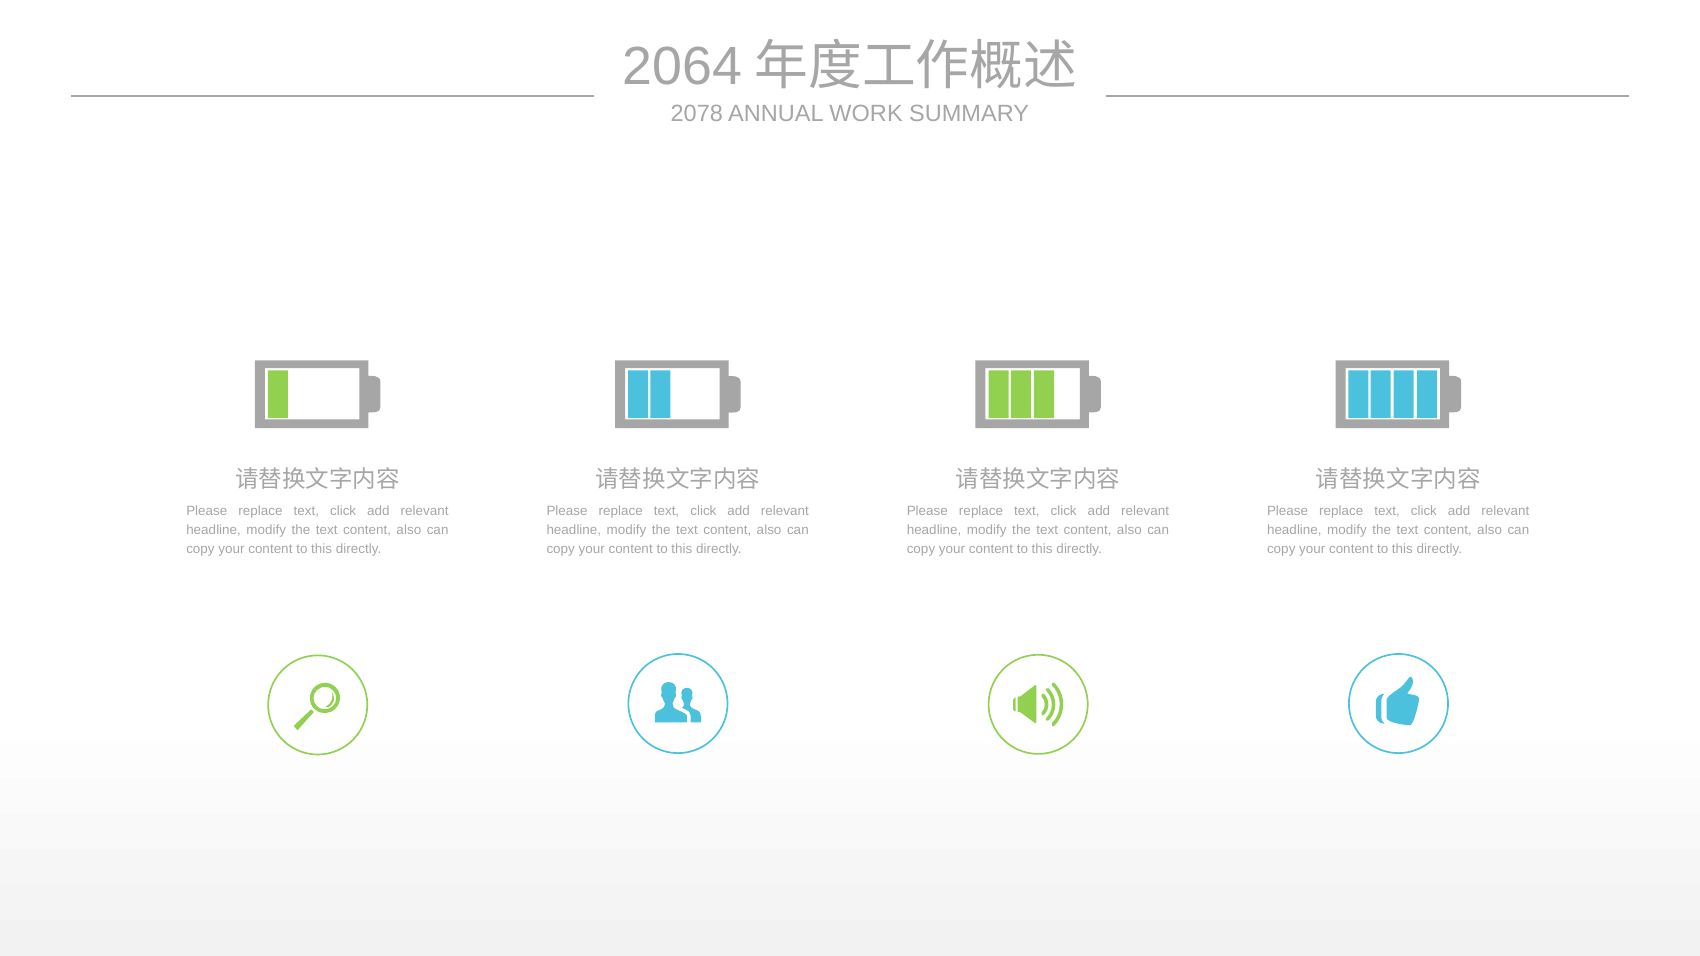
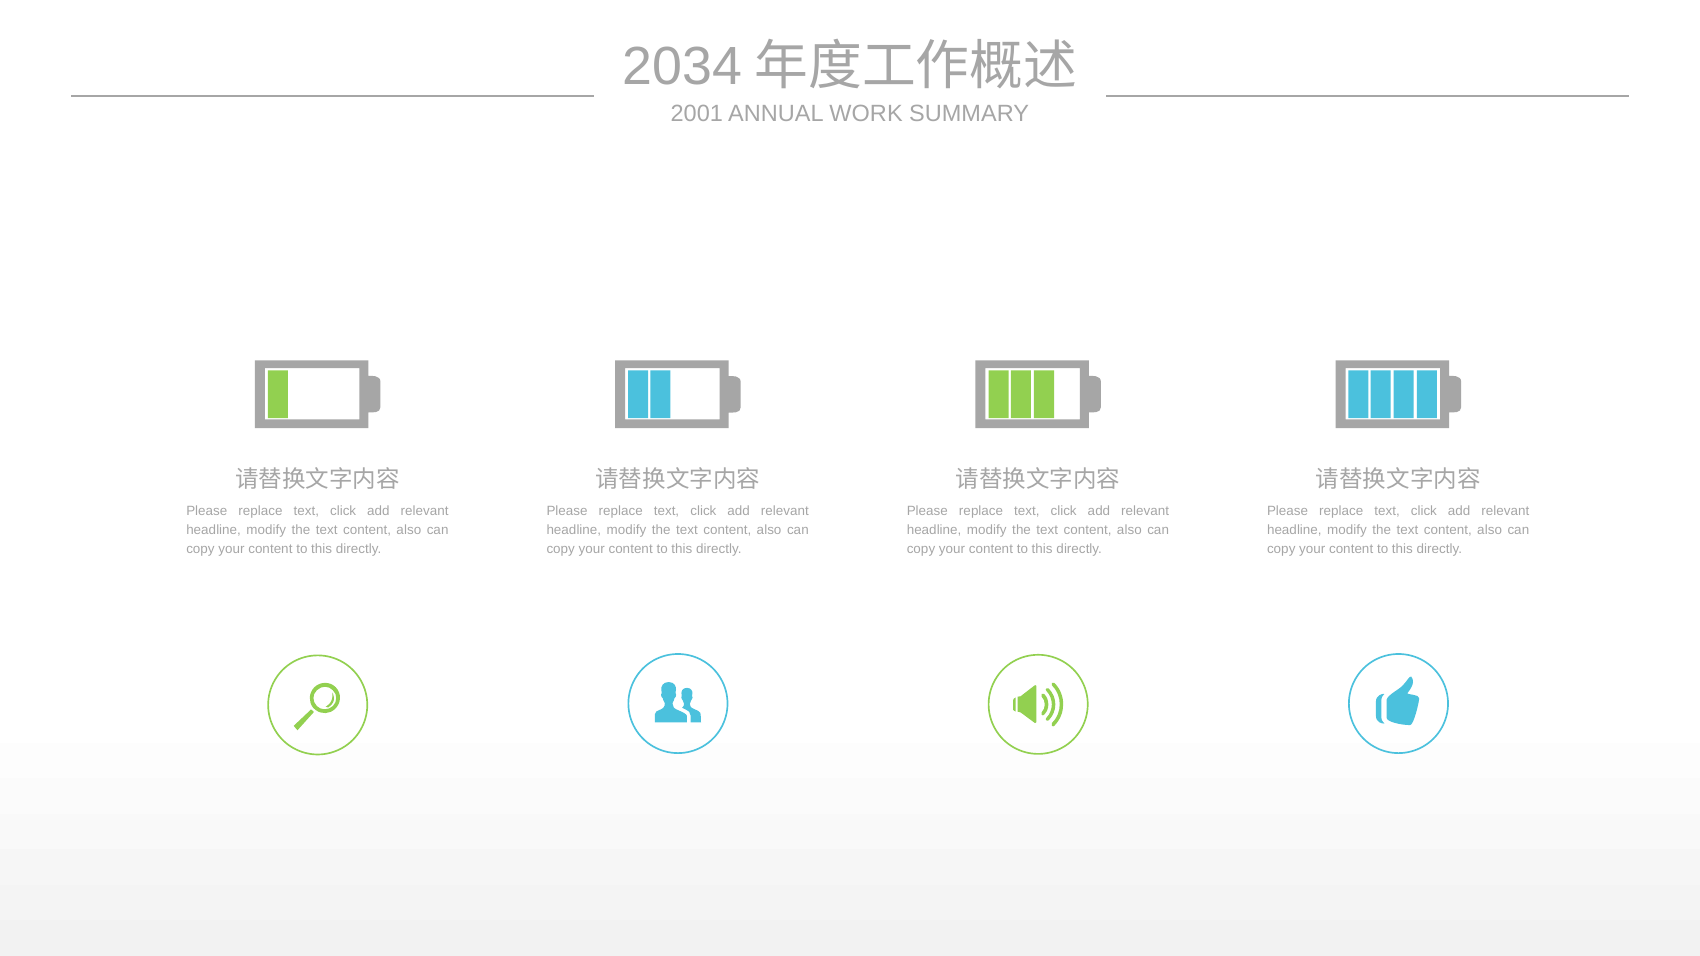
2064: 2064 -> 2034 (682, 67)
2078: 2078 -> 2001 (697, 114)
